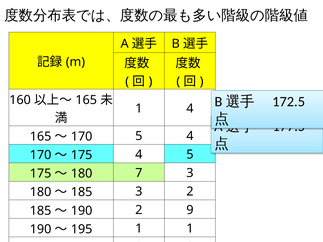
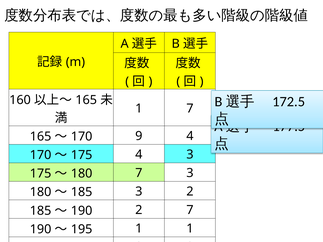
1 4: 4 -> 7 (190, 108)
5: 5 -> 9 (139, 136)
4 5: 5 -> 3 (190, 155)
2 9: 9 -> 7 (190, 210)
